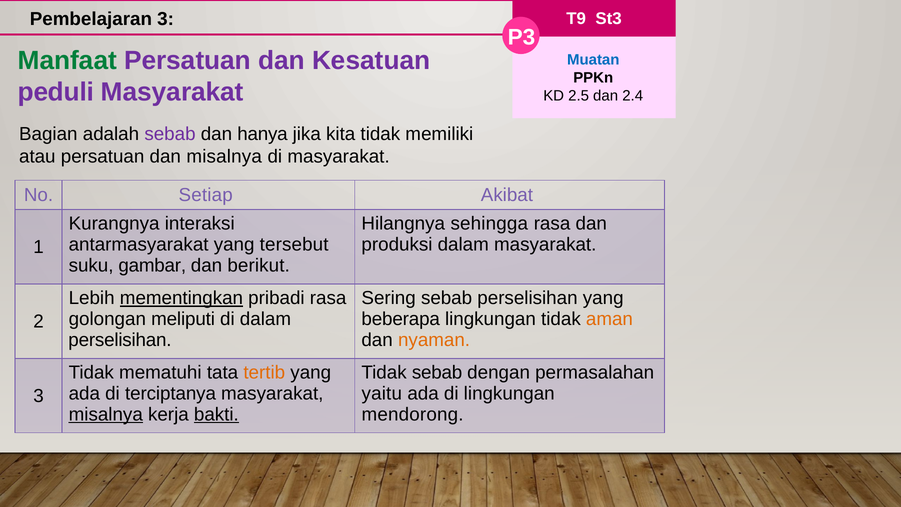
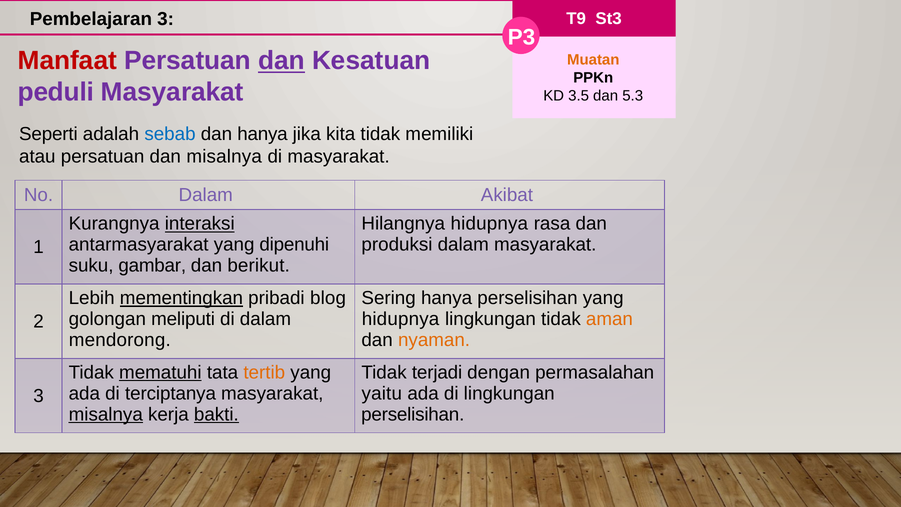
Manfaat colour: green -> red (67, 61)
dan underline: none -> present (282, 61)
Muatan colour: blue -> orange (593, 60)
2.5: 2.5 -> 3.5 (579, 96)
2.4: 2.4 -> 5.3 (633, 96)
Bagian: Bagian -> Seperti (48, 134)
sebab colour: purple -> blue (170, 134)
No Setiap: Setiap -> Dalam (206, 195)
interaksi underline: none -> present (200, 224)
Hilangnya sehingga: sehingga -> hidupnya (489, 224)
tersebut: tersebut -> dipenuhi (294, 245)
pribadi rasa: rasa -> blog (328, 298)
Sering sebab: sebab -> hanya (447, 298)
beberapa: beberapa -> hidupnya (401, 319)
perselisihan: perselisihan -> mendorong (120, 340)
mematuhi underline: none -> present (160, 372)
Tidak sebab: sebab -> terjadi (437, 372)
mendorong: mendorong -> perselisihan (413, 414)
